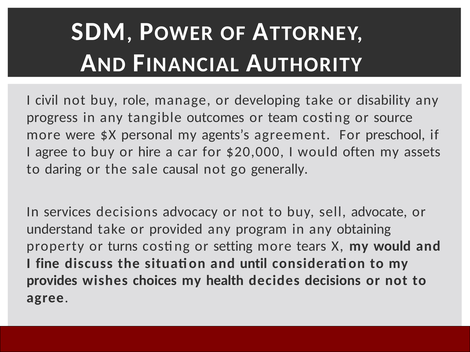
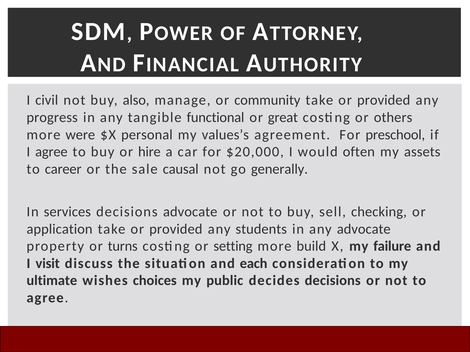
role: role -> also (136, 100)
developing: developing -> community (267, 100)
disability: disability -> provided (384, 100)
outcomes: outcomes -> functional (216, 118)
team: team -> great (283, 118)
source: source -> others (393, 118)
agents’s: agents’s -> values’s (225, 135)
daring: daring -> career (63, 169)
decisions advocacy: advocacy -> advocate (190, 212)
advocate: advocate -> checking (379, 212)
understand: understand -> application (60, 229)
program: program -> students (261, 229)
any obtaining: obtaining -> advocate (364, 229)
tears: tears -> build (311, 247)
my would: would -> failure (392, 247)
fine: fine -> visit (48, 264)
until: until -> each (254, 264)
provides: provides -> ultimate (52, 281)
health: health -> public (225, 281)
